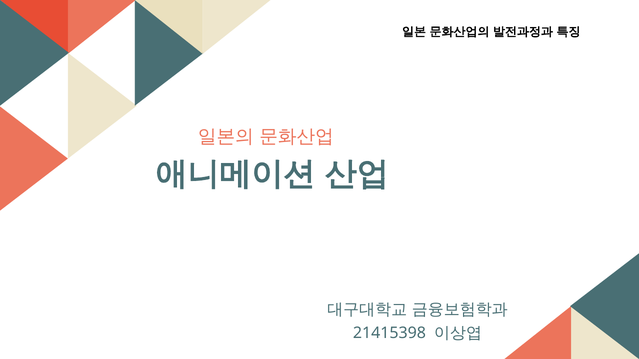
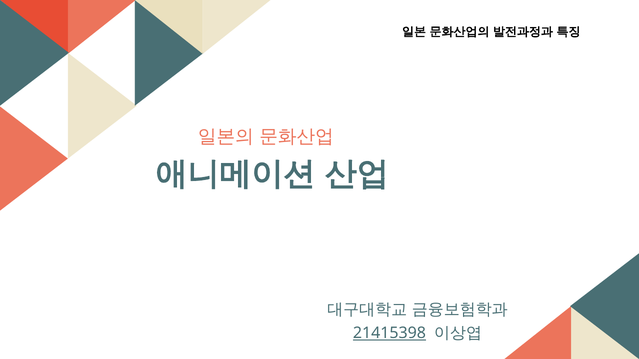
21415398 underline: none -> present (389, 334)
